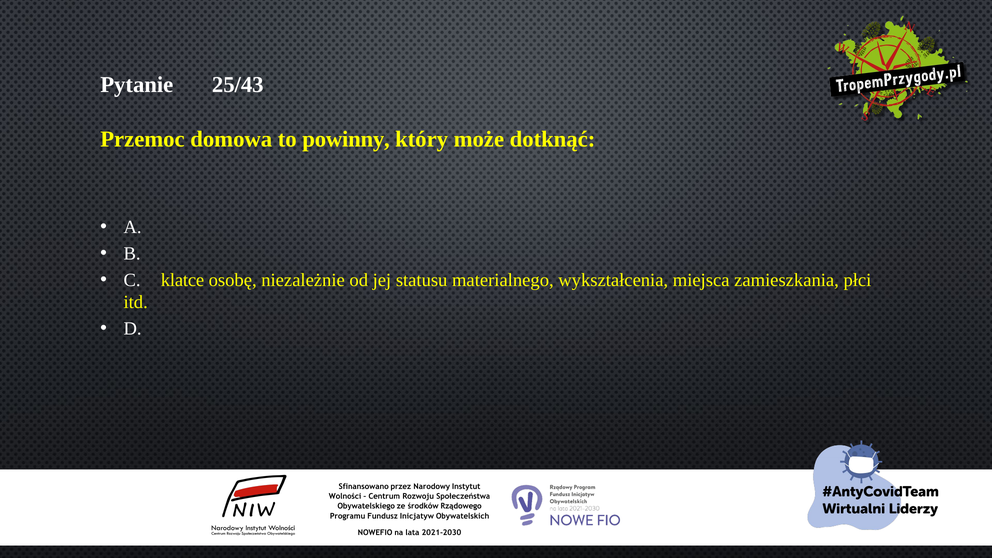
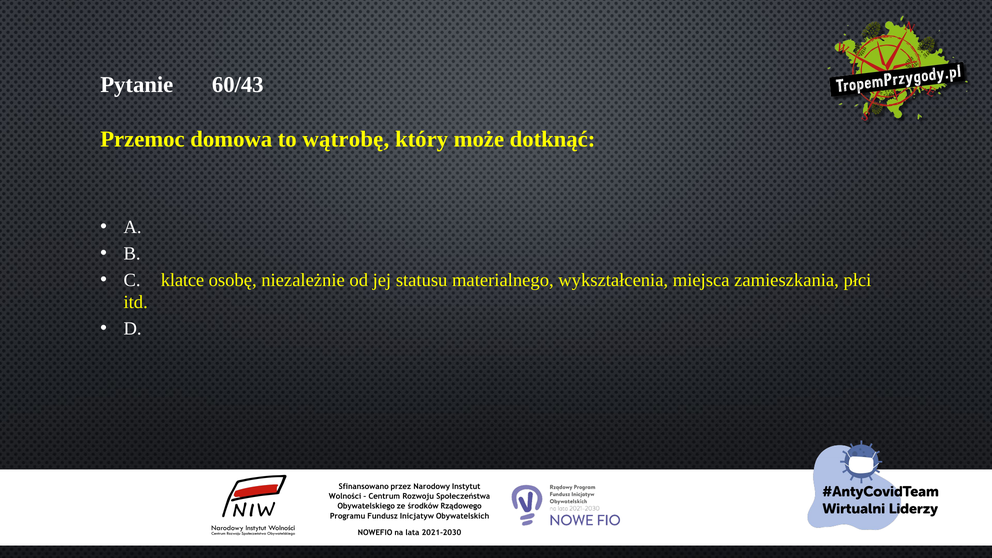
25/43: 25/43 -> 60/43 (238, 85)
powinny: powinny -> wątrobę (346, 139)
